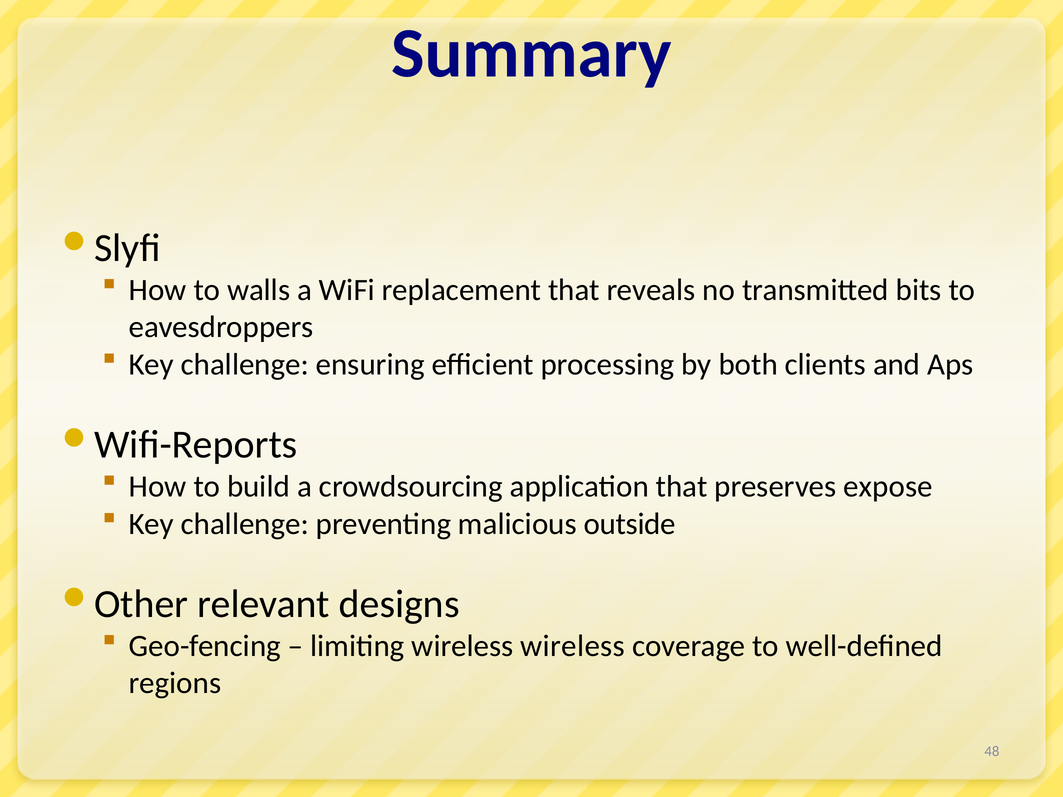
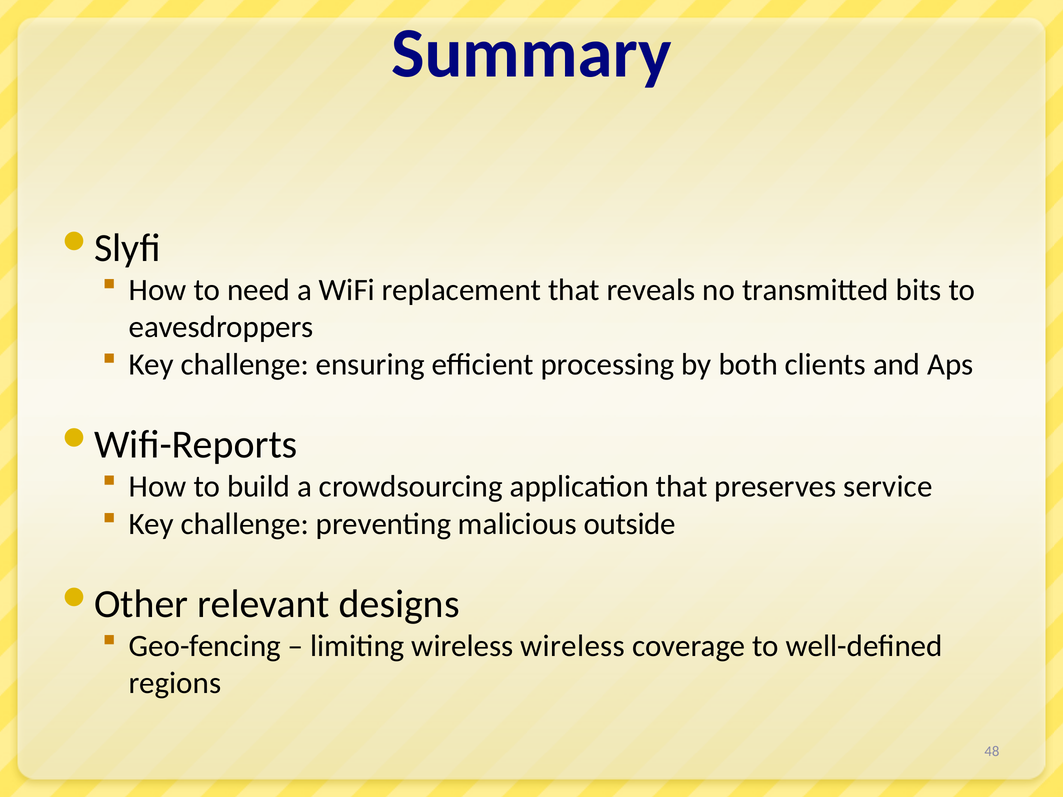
walls: walls -> need (259, 290)
expose: expose -> service (888, 487)
